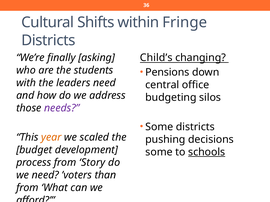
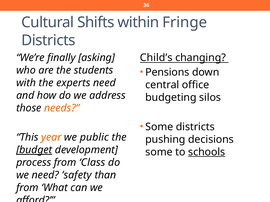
leaders: leaders -> experts (73, 83)
needs colour: purple -> orange (62, 108)
scaled: scaled -> public (94, 138)
budget underline: none -> present (34, 150)
Story: Story -> Class (92, 163)
’voters: ’voters -> ’safety (77, 175)
